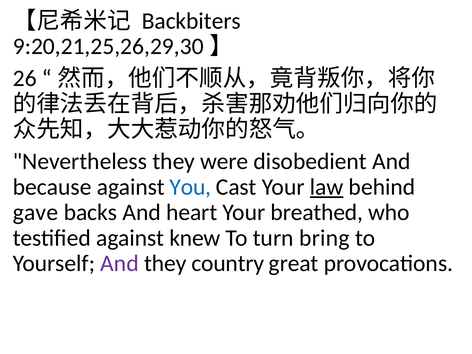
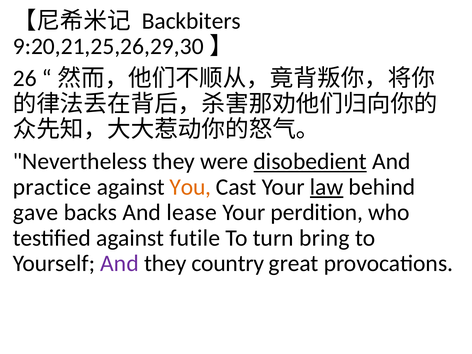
disobedient underline: none -> present (310, 162)
because: because -> practice (52, 187)
You colour: blue -> orange (190, 187)
heart: heart -> lease (192, 213)
breathed: breathed -> perdition (317, 213)
knew: knew -> futile (195, 238)
